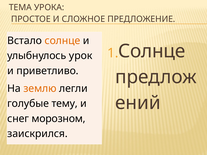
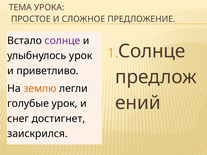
солнце colour: orange -> purple (62, 41)
голубые тему: тему -> урок (65, 104)
морозном: морозном -> достигнет (58, 119)
